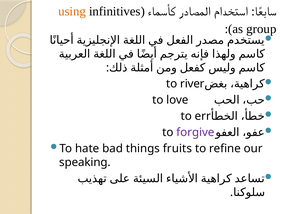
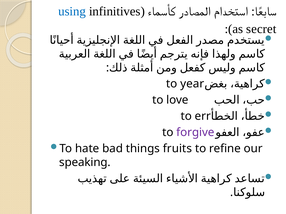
using colour: orange -> blue (72, 11)
group: group -> secret (261, 29)
river: river -> year (192, 84)
